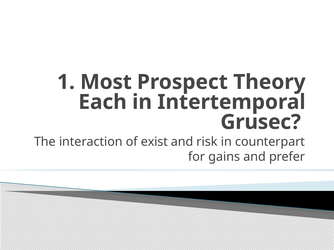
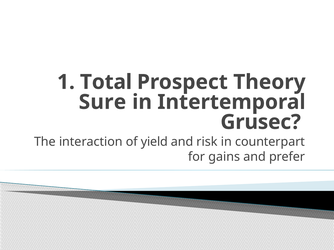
Most: Most -> Total (106, 82)
Each: Each -> Sure (102, 102)
exist: exist -> yield (154, 142)
